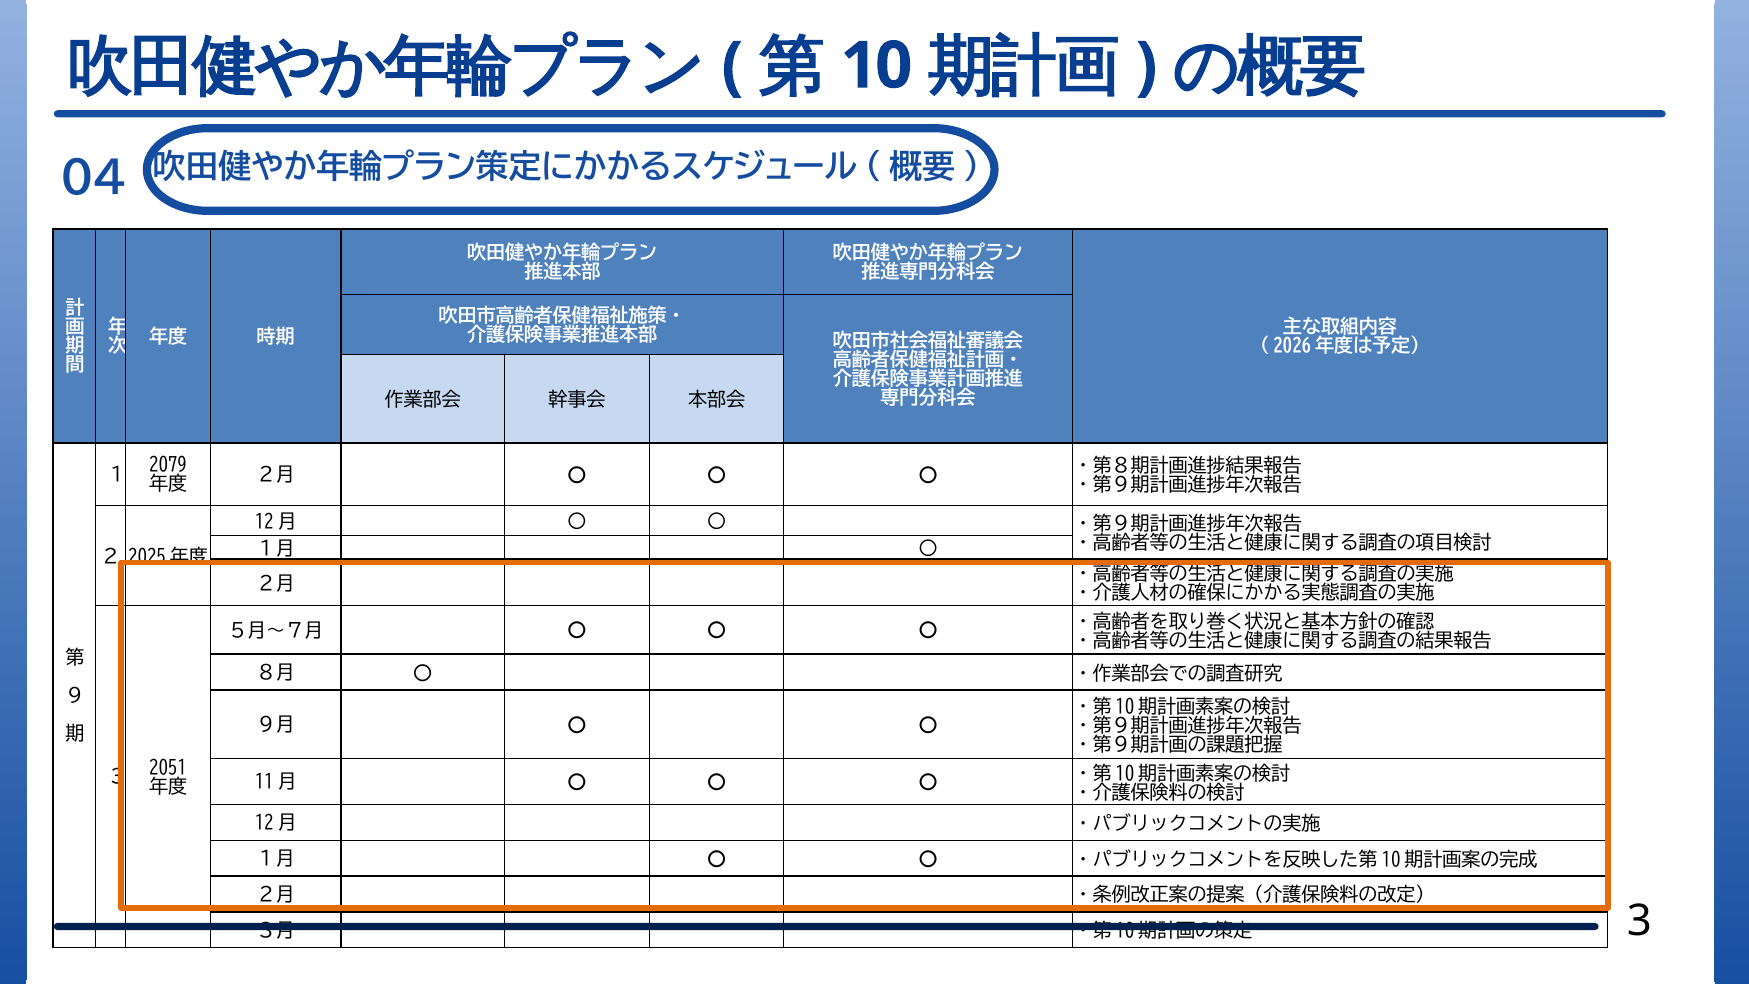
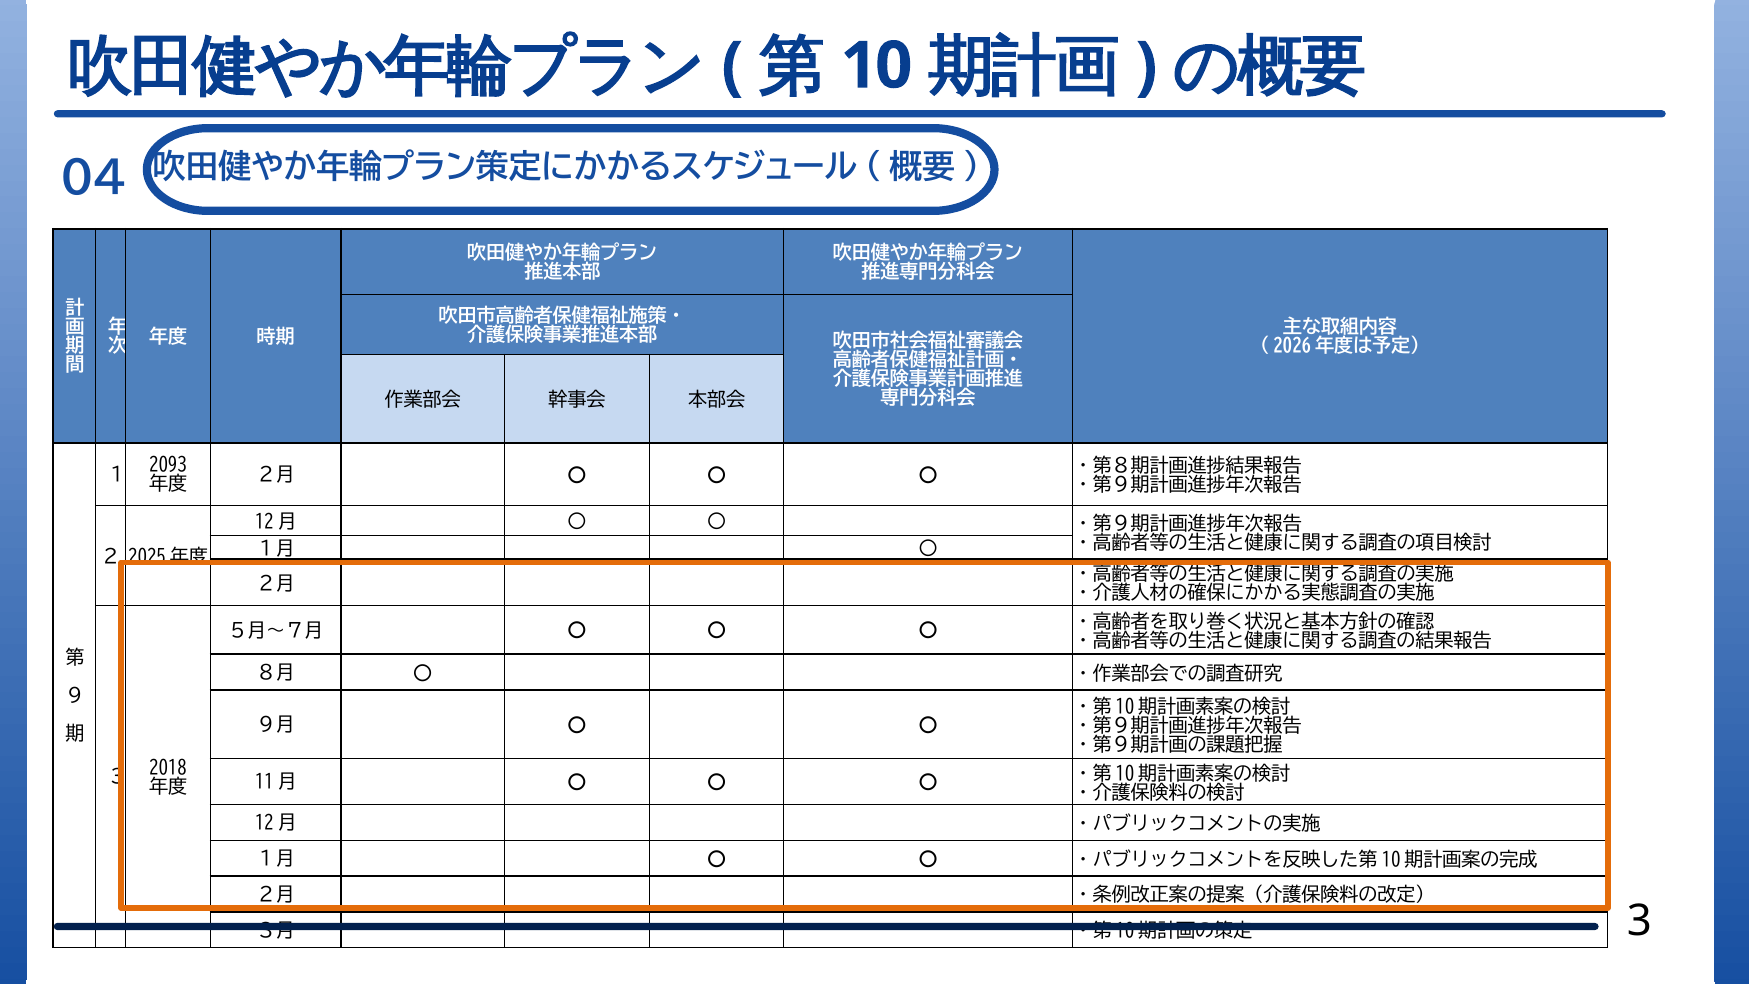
2079: 2079 -> 2093 (168, 466)
2051: 2051 -> 2018 (168, 768)
